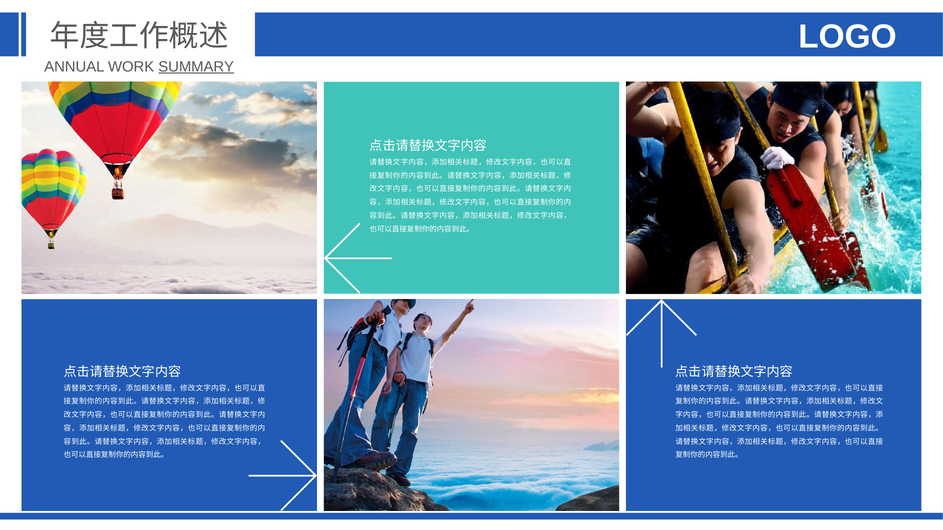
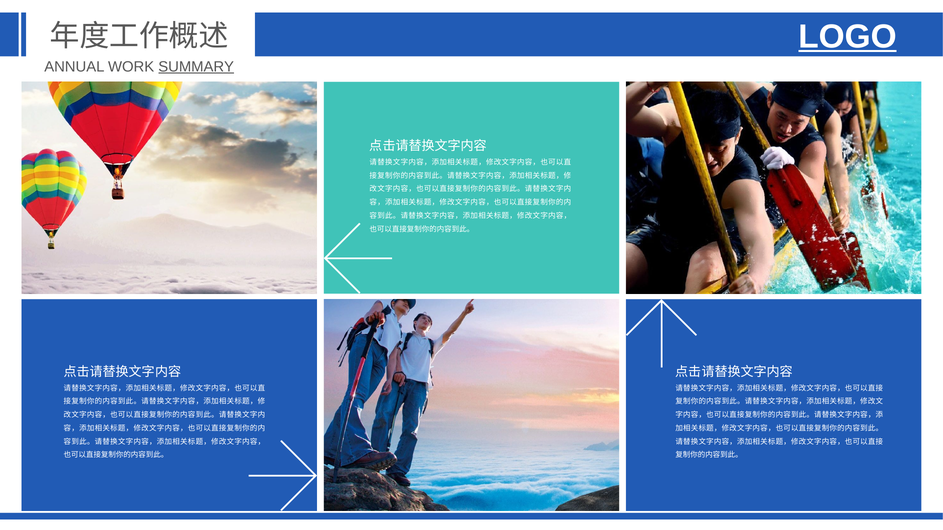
LOGO underline: none -> present (847, 37)
